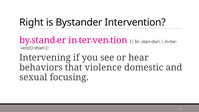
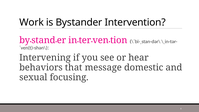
Right: Right -> Work (32, 22)
violence: violence -> message (103, 67)
